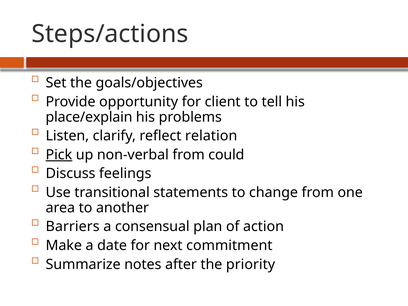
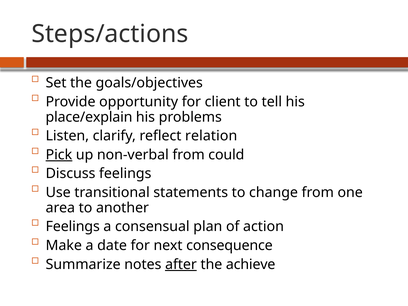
Barriers: Barriers -> Feelings (73, 227)
commitment: commitment -> consequence (229, 245)
after underline: none -> present (181, 264)
priority: priority -> achieve (251, 264)
